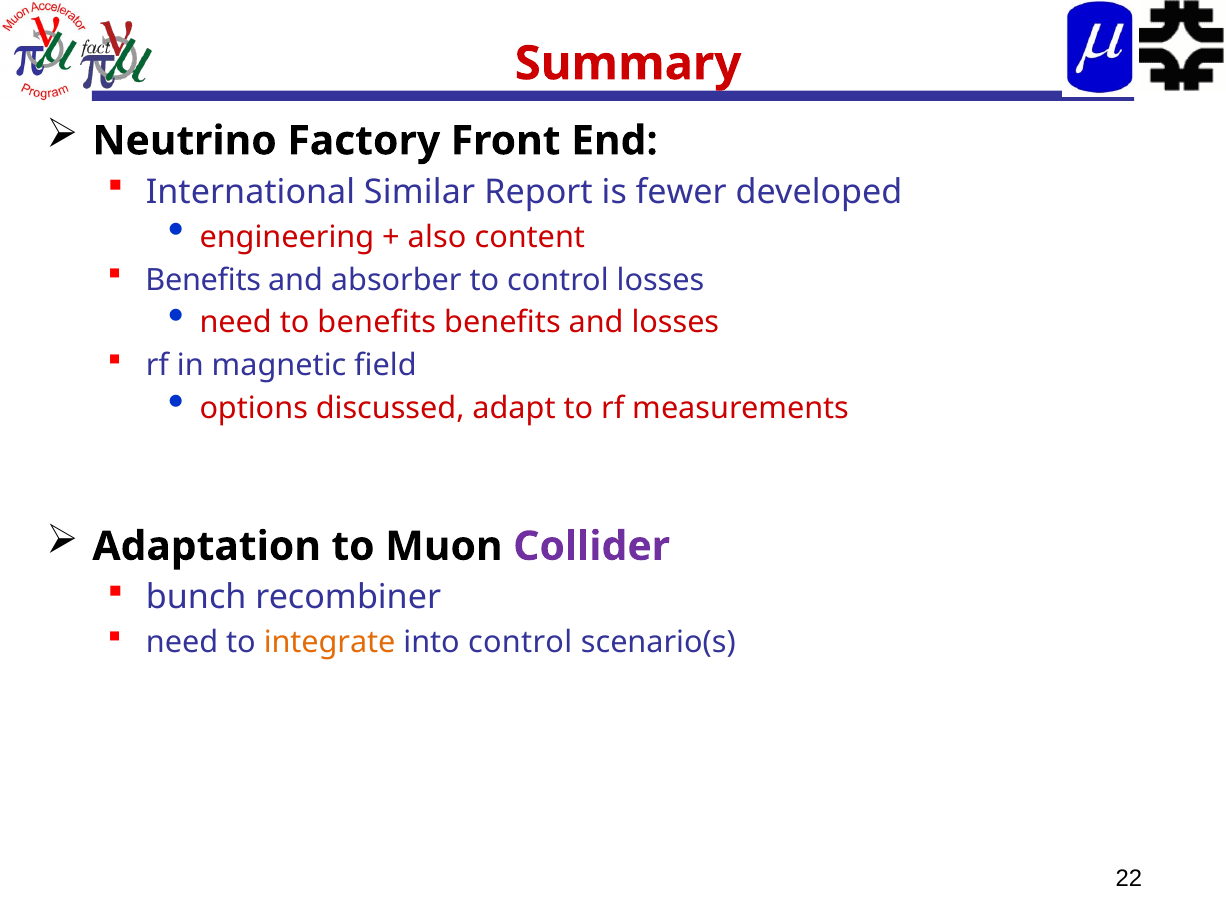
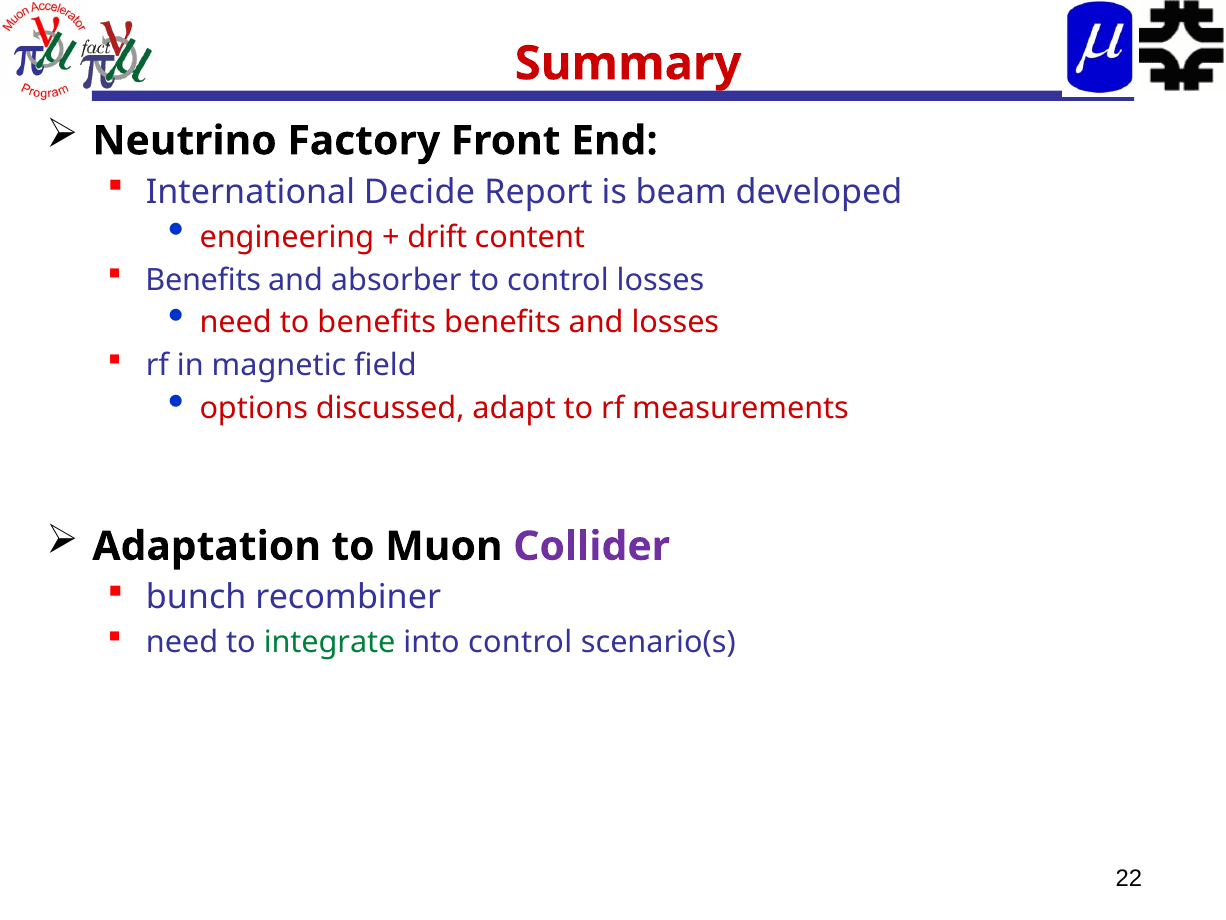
Similar: Similar -> Decide (419, 192)
fewer: fewer -> beam (681, 192)
also: also -> drift (437, 237)
integrate colour: orange -> green (330, 642)
